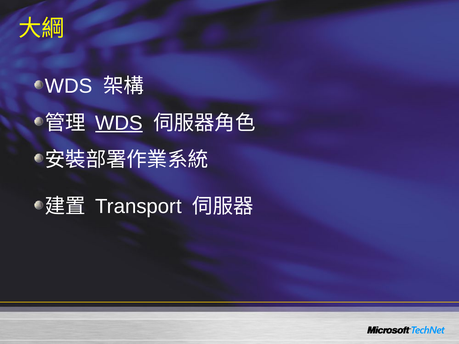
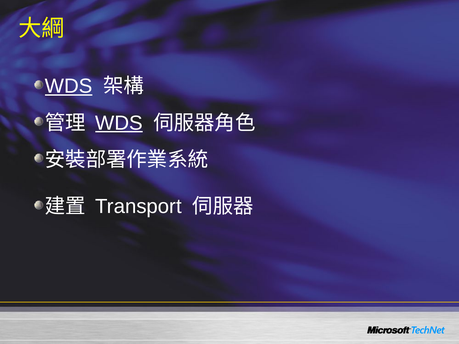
WDS underline: none -> present (69, 86)
